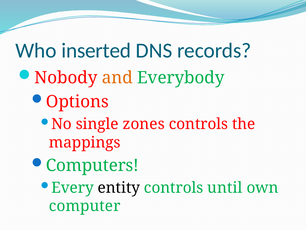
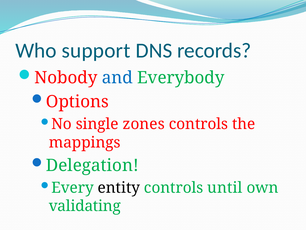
inserted: inserted -> support (96, 51)
and colour: orange -> blue (117, 78)
Computers: Computers -> Delegation (92, 165)
computer: computer -> validating (85, 206)
